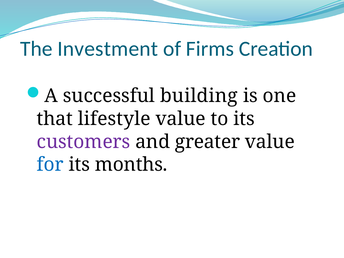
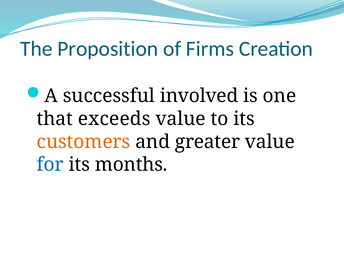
Investment: Investment -> Proposition (108, 49)
building: building -> involved (199, 96)
lifestyle: lifestyle -> exceeds (114, 119)
customers colour: purple -> orange (83, 142)
